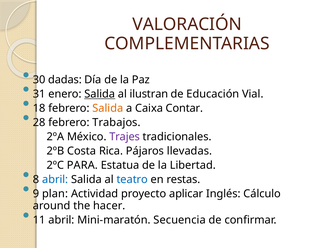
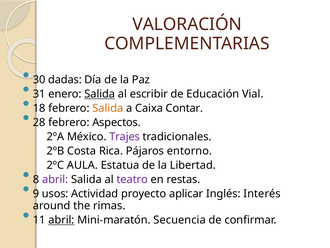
ilustran: ilustran -> escribir (149, 94)
Trabajos: Trabajos -> Aspectos (117, 122)
llevadas: llevadas -> entorno (189, 151)
PARA: PARA -> AULA (82, 165)
abril colour: blue -> purple (55, 179)
teatro colour: blue -> purple (132, 179)
plan: plan -> usos (55, 193)
Cálculo: Cálculo -> Interés (262, 193)
hacer: hacer -> rimas (109, 205)
abril underline: none -> present (61, 220)
